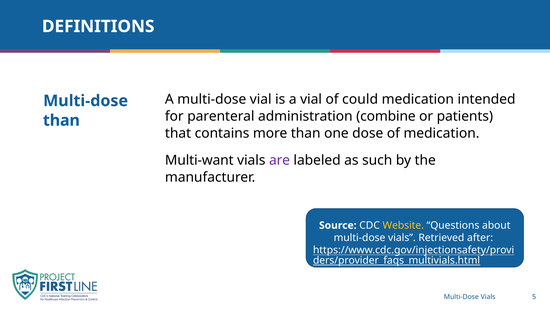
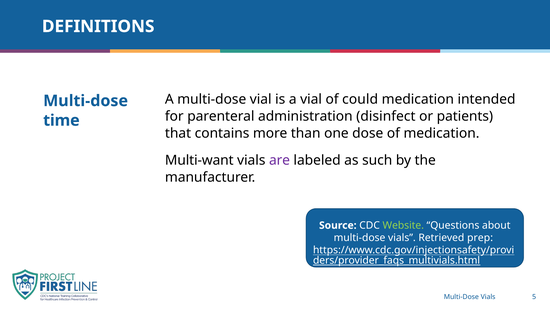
combine: combine -> disinfect (386, 116)
than: than -> time (61, 121)
Website colour: yellow -> light green (403, 226)
after: after -> prep (480, 238)
